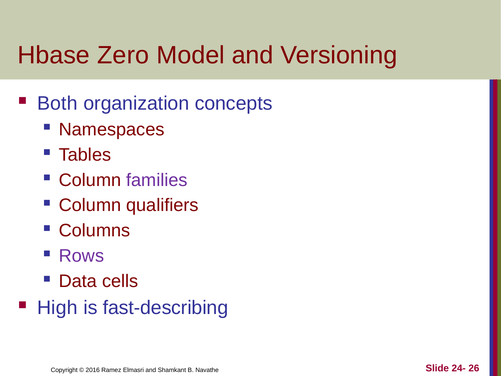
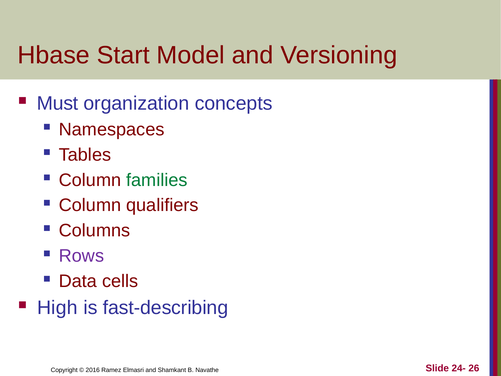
Zero: Zero -> Start (123, 55)
Both: Both -> Must (58, 103)
families colour: purple -> green (157, 180)
